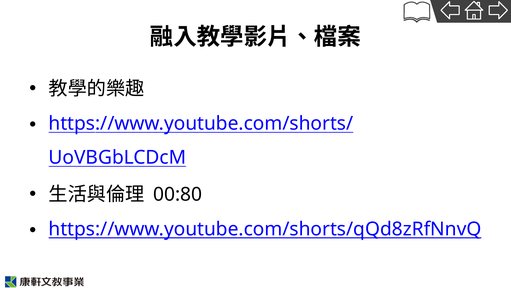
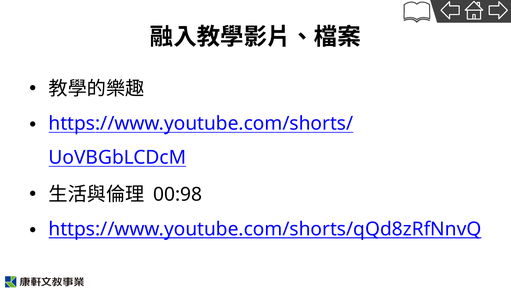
00:80: 00:80 -> 00:98 (178, 194)
